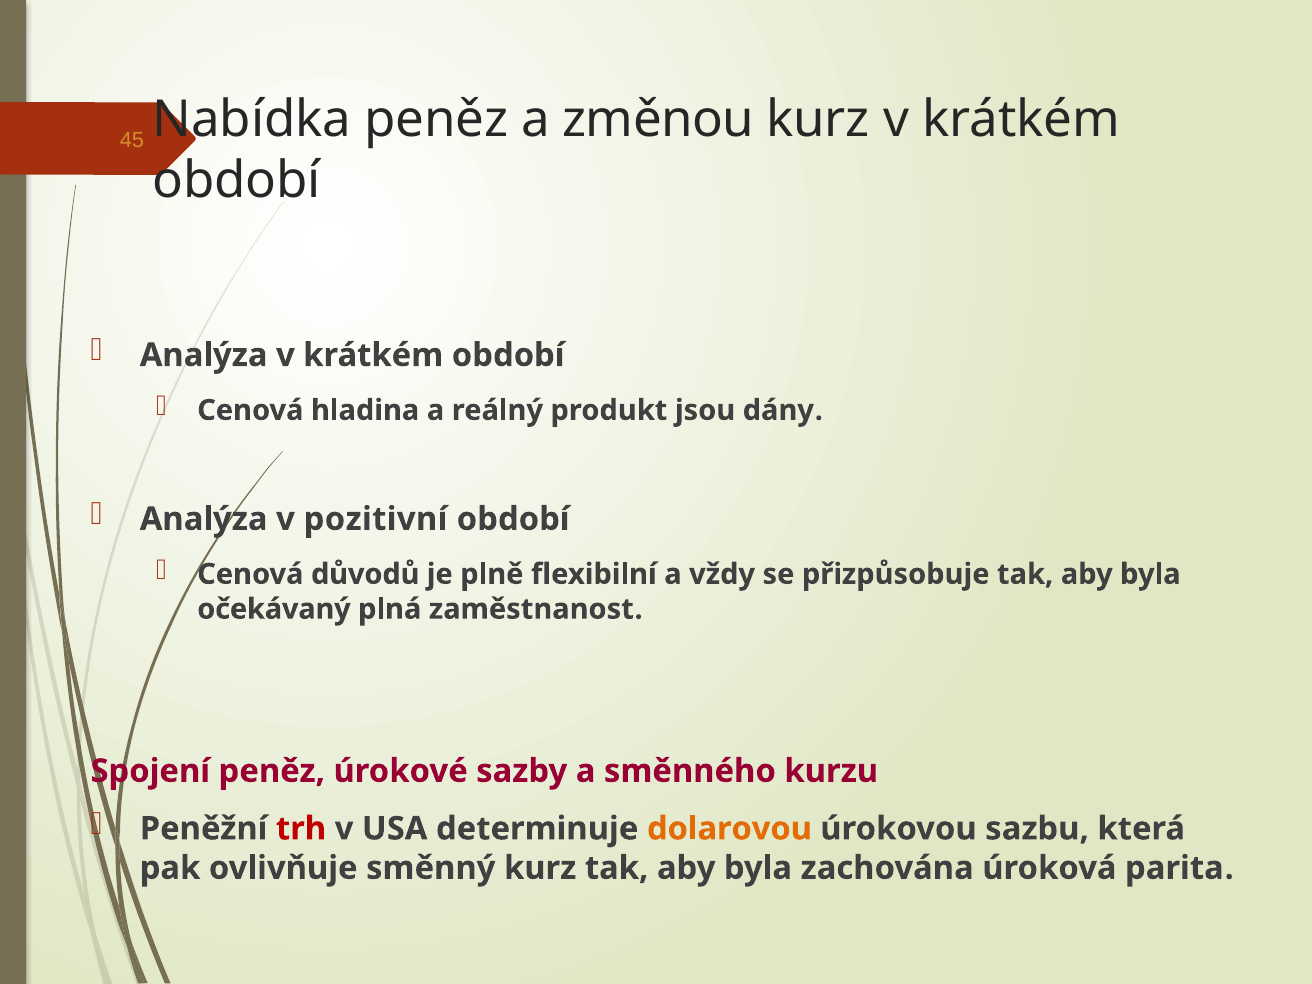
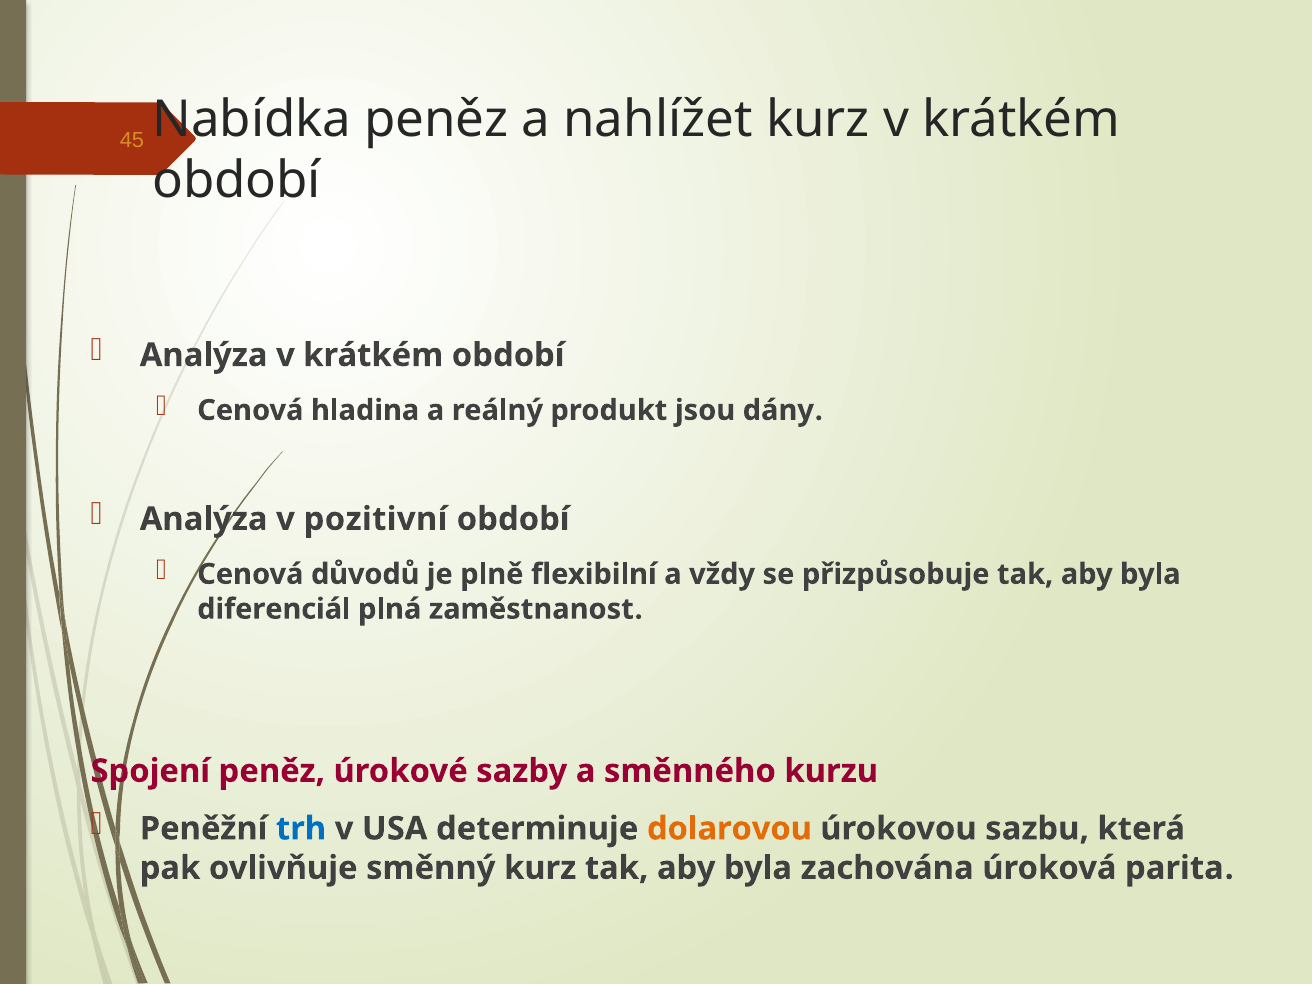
změnou: změnou -> nahlížet (658, 119)
očekávaný: očekávaný -> diferenciál (274, 609)
trh colour: red -> blue (301, 829)
